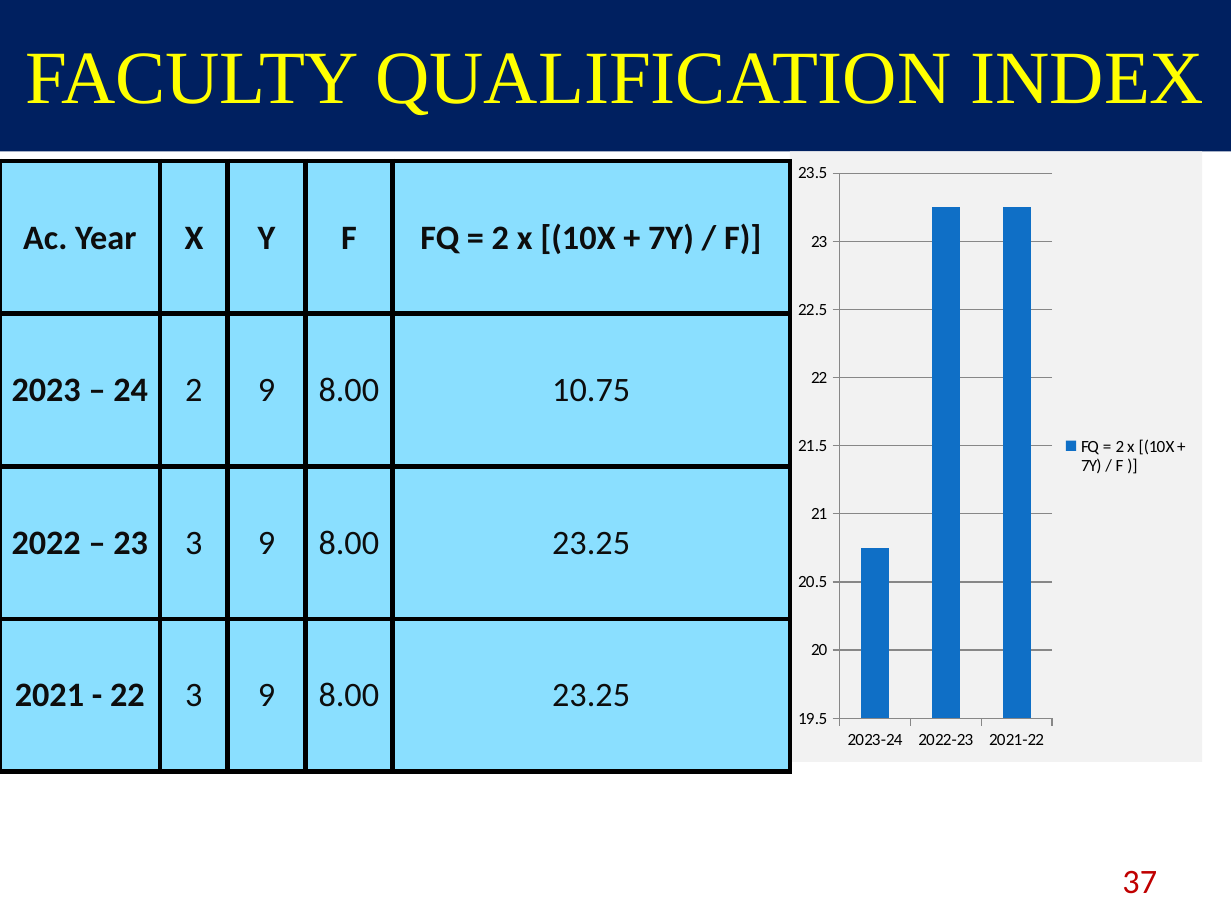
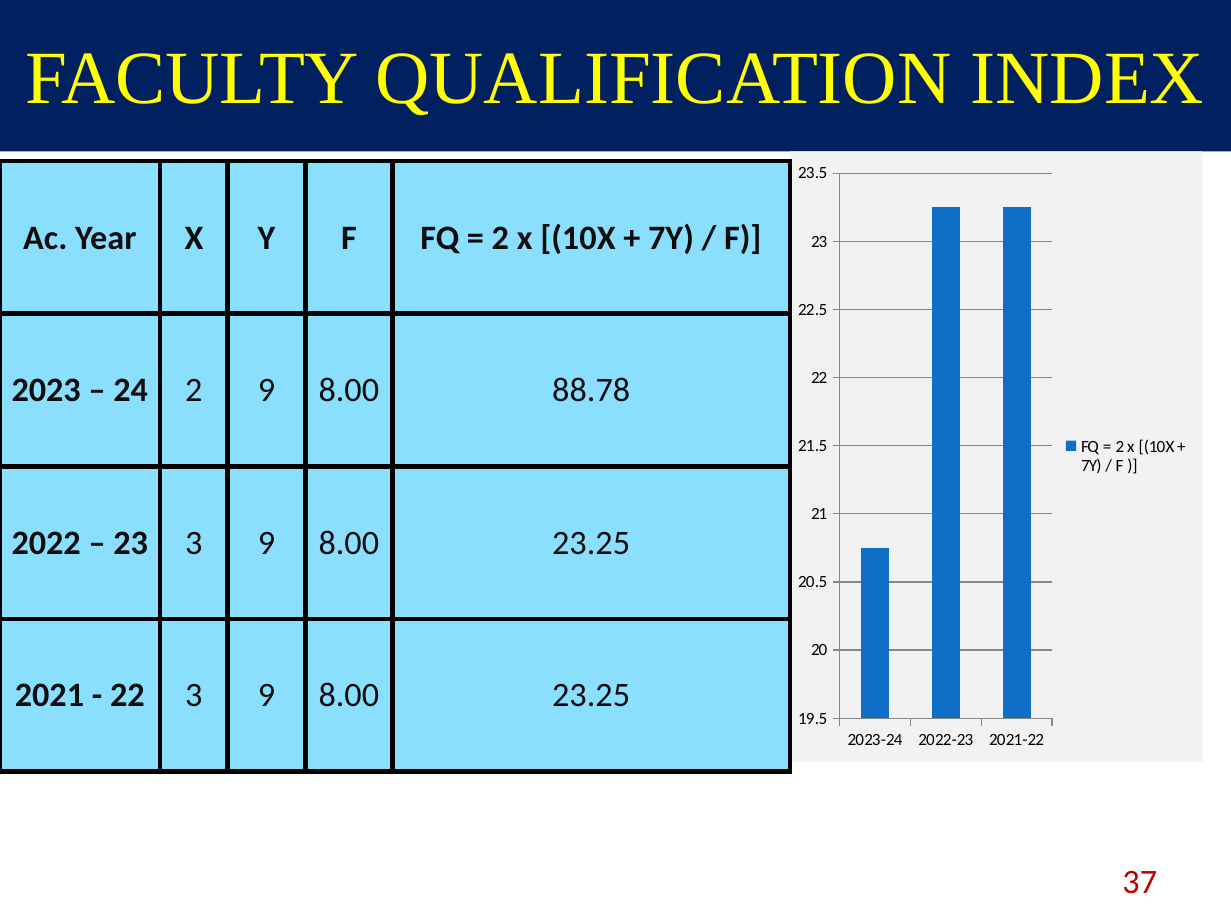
10.75: 10.75 -> 88.78 (591, 390)
